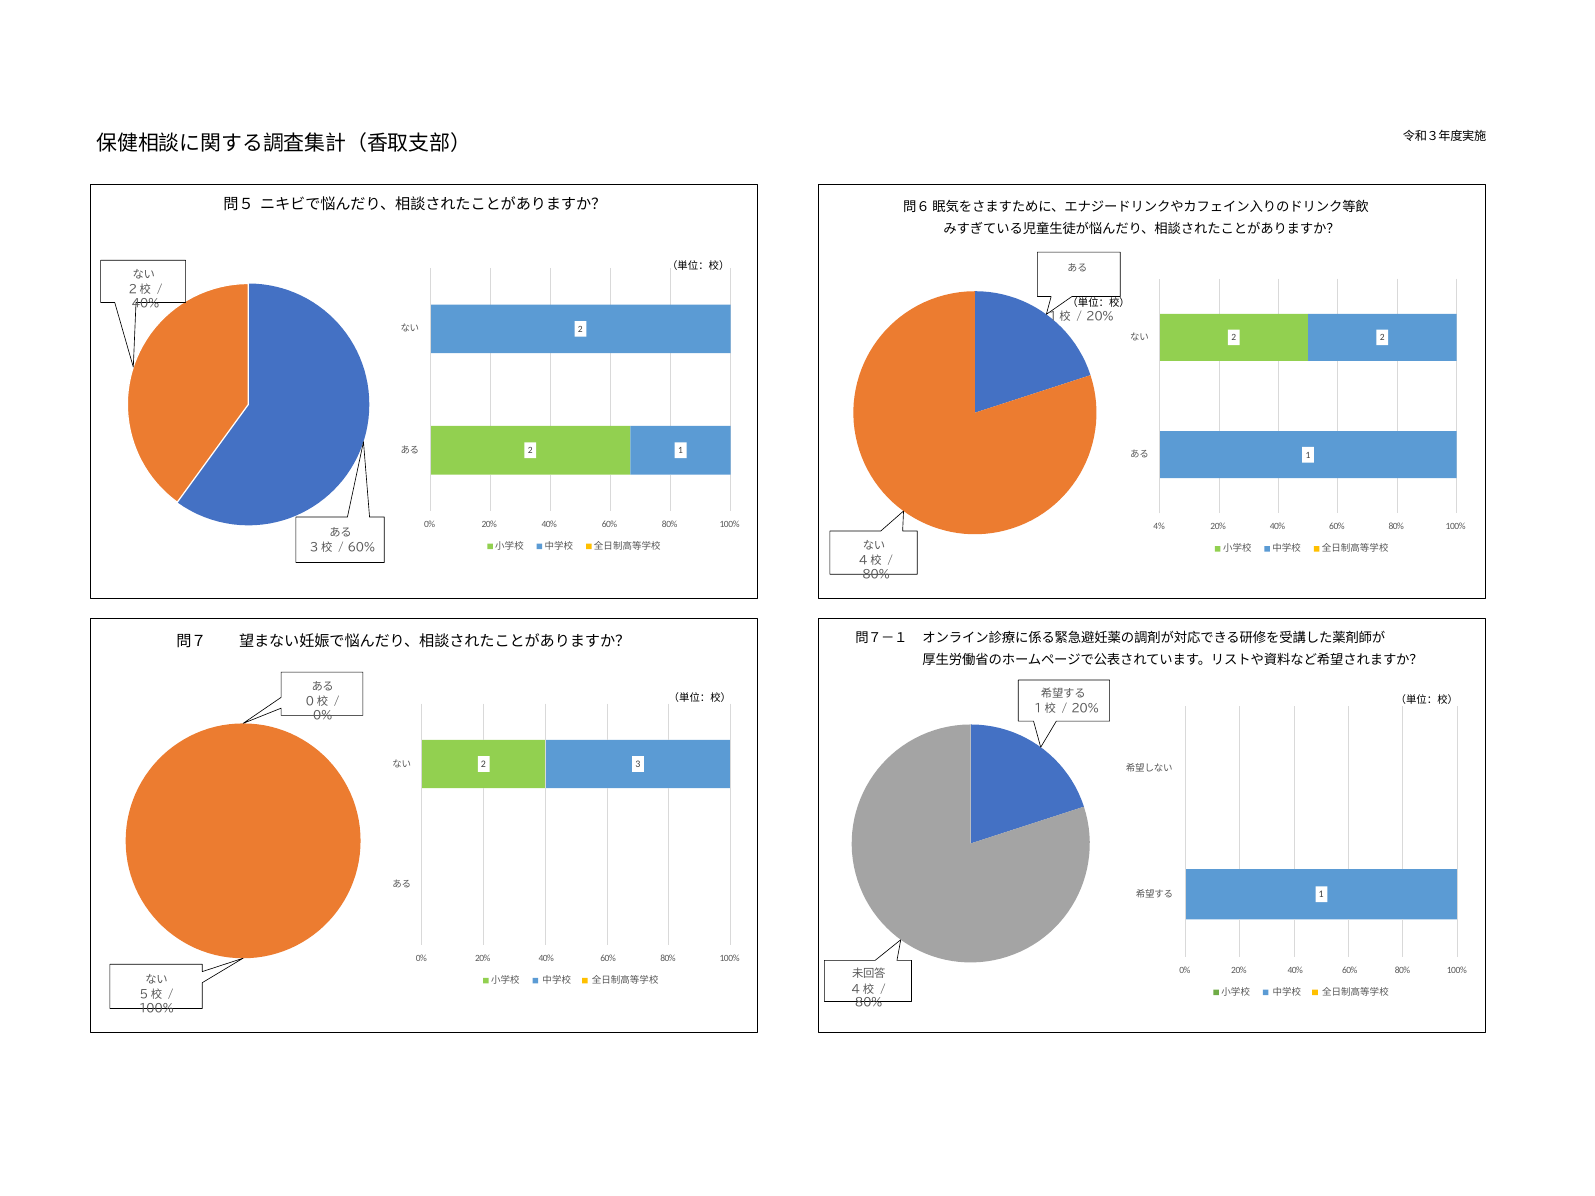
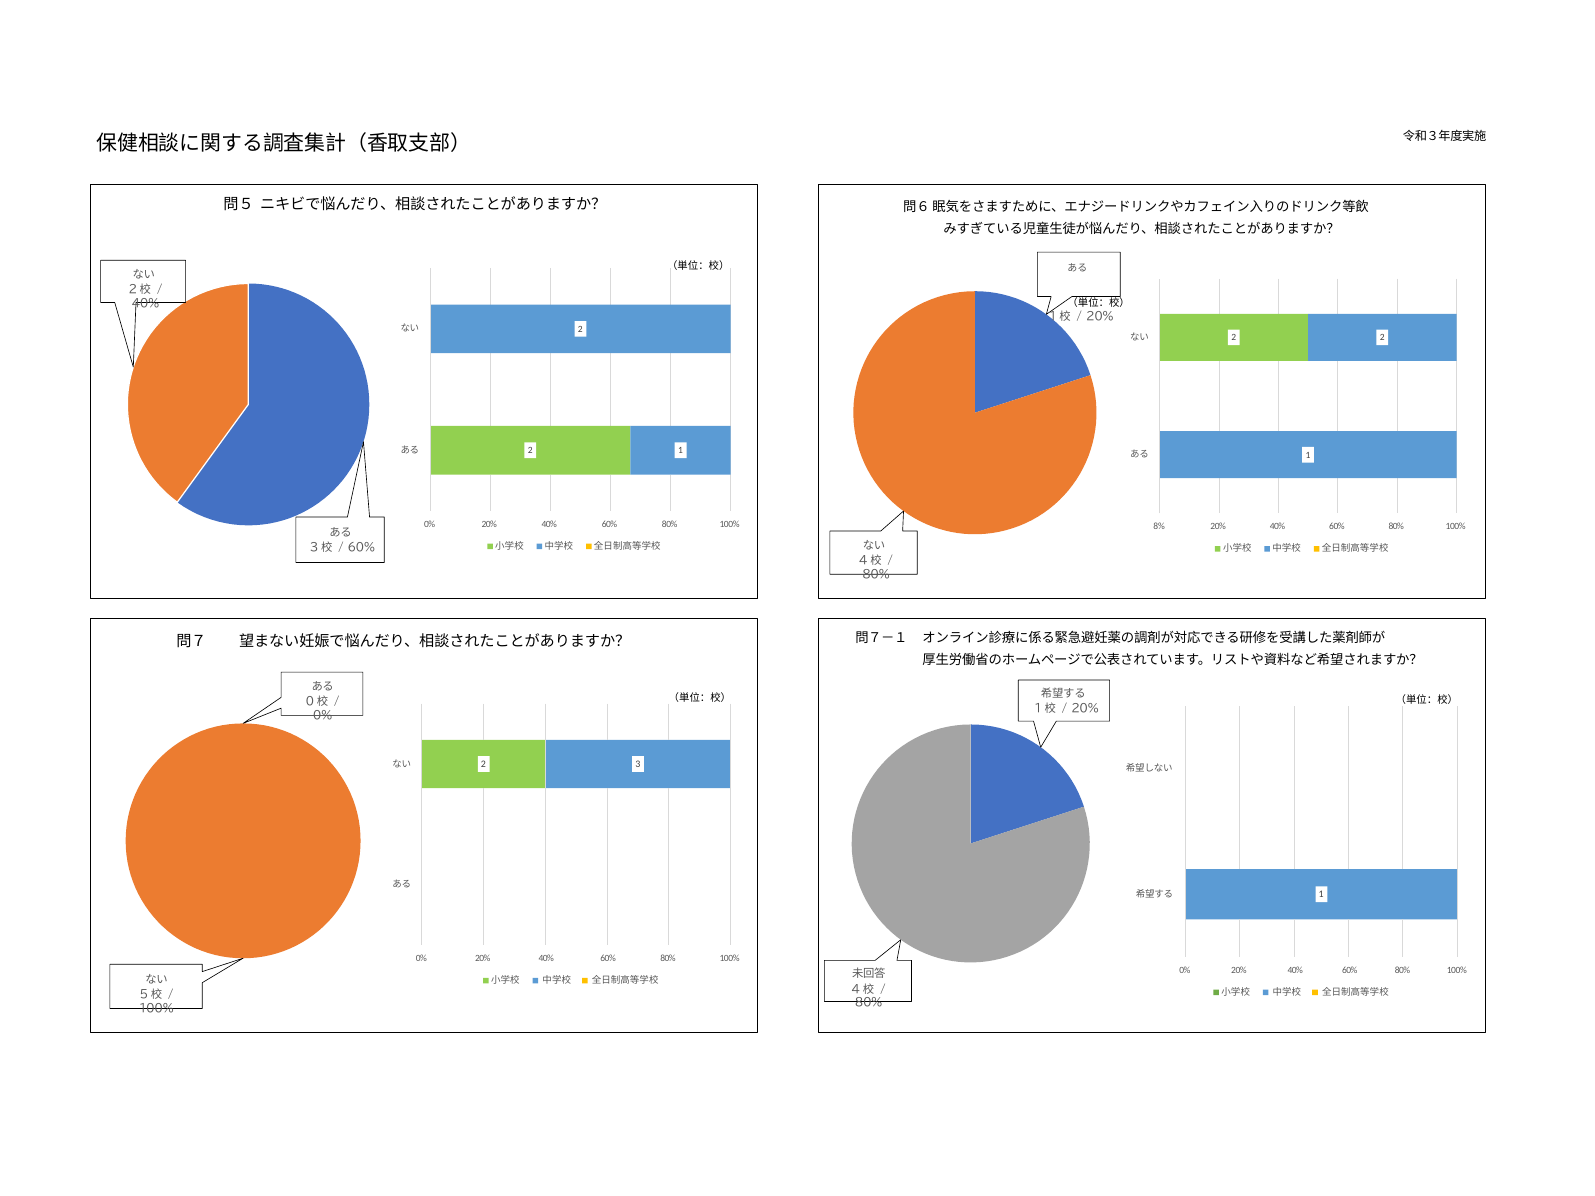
4%: 4% -> 8% (1159, 526)
